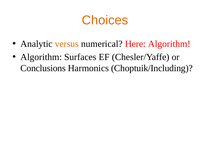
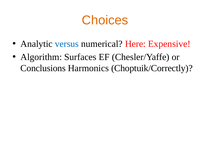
versus colour: orange -> blue (67, 44)
Here Algorithm: Algorithm -> Expensive (169, 44)
Choptuik/Including: Choptuik/Including -> Choptuik/Correctly (152, 68)
